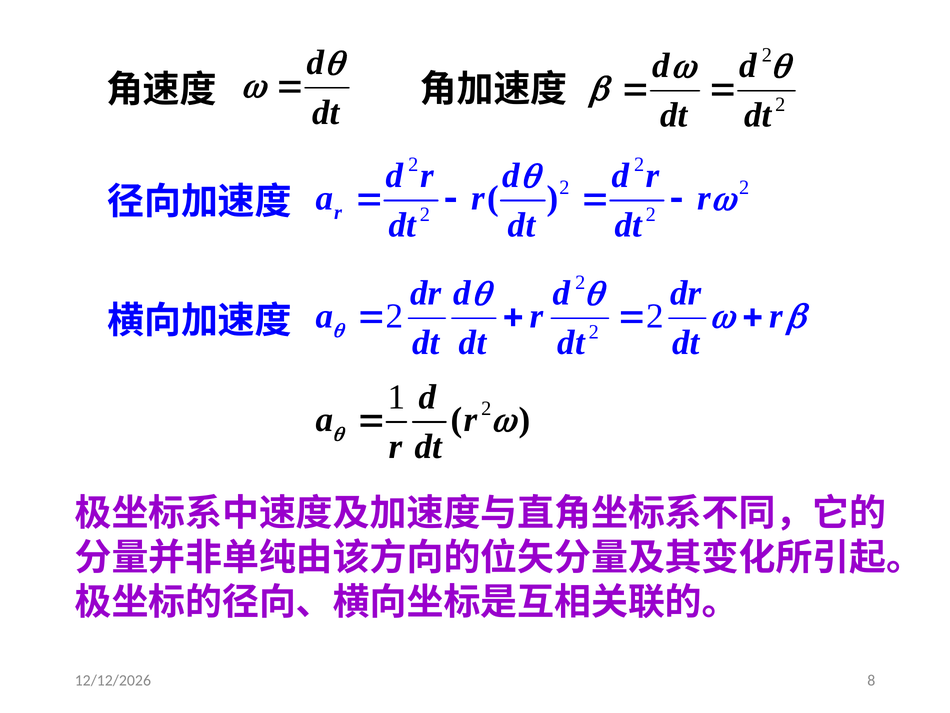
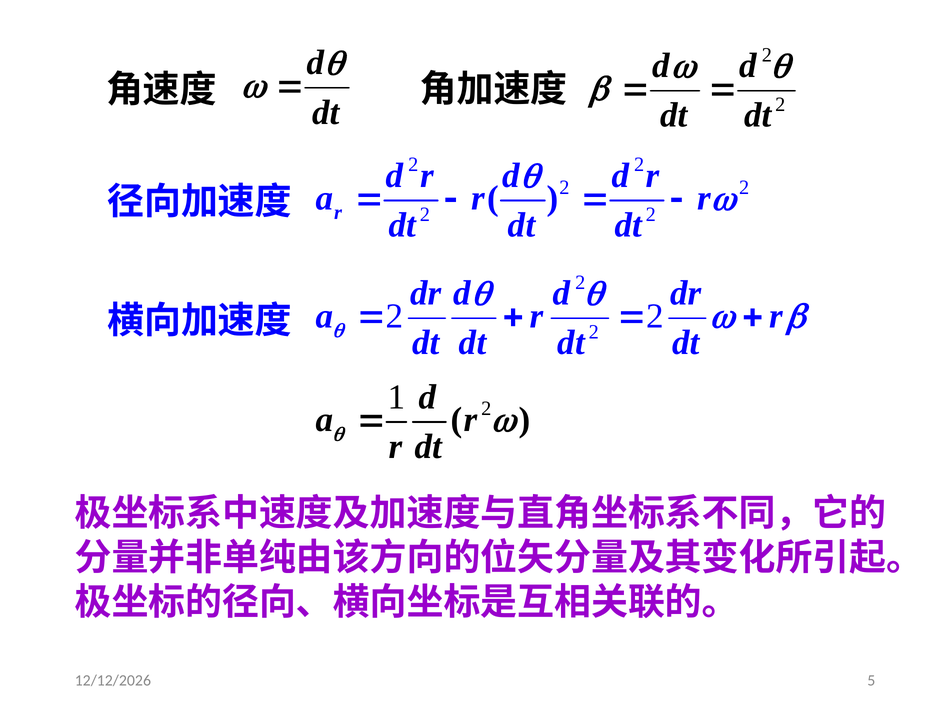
8: 8 -> 5 (871, 680)
